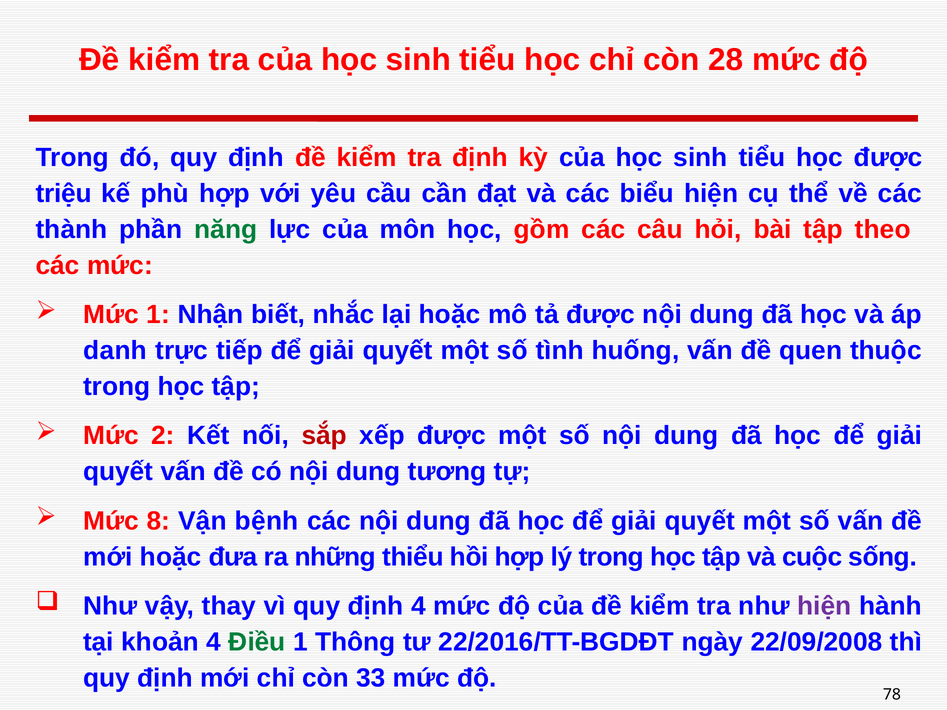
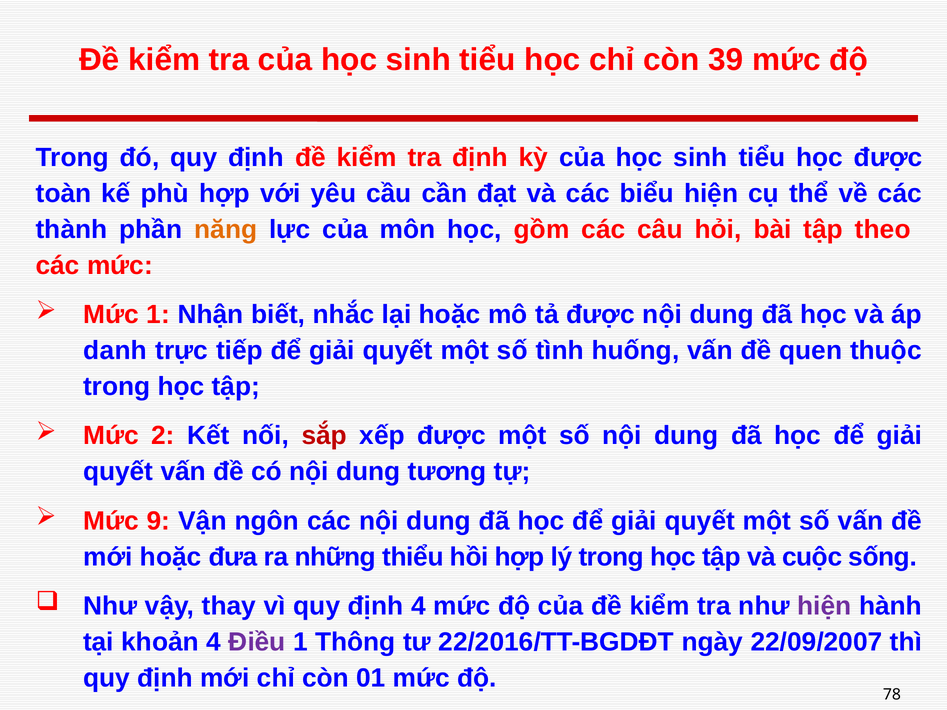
28: 28 -> 39 (726, 60)
triệu: triệu -> toàn (64, 194)
năng colour: green -> orange (226, 230)
8: 8 -> 9 (159, 521)
bệnh: bệnh -> ngôn (267, 521)
Điều colour: green -> purple (257, 642)
22/09/2008: 22/09/2008 -> 22/09/2007 (817, 642)
33: 33 -> 01 (371, 678)
